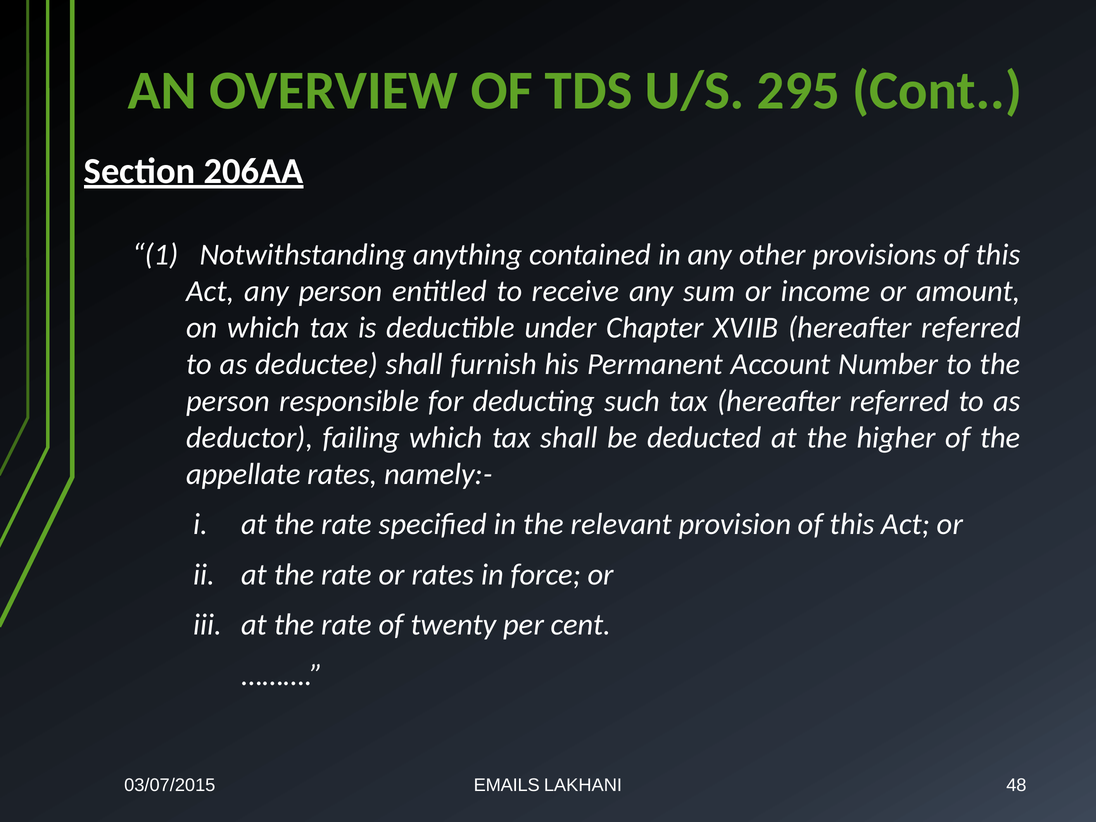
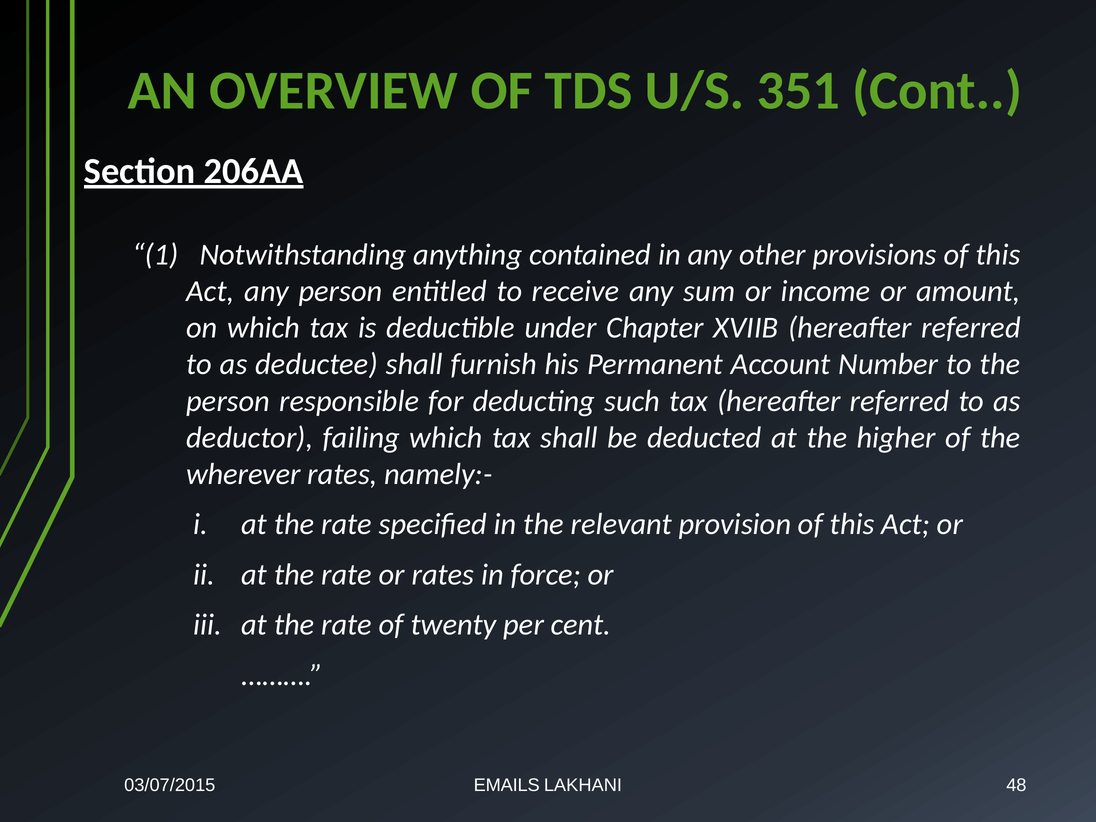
295: 295 -> 351 (798, 91)
appellate: appellate -> wherever (244, 474)
